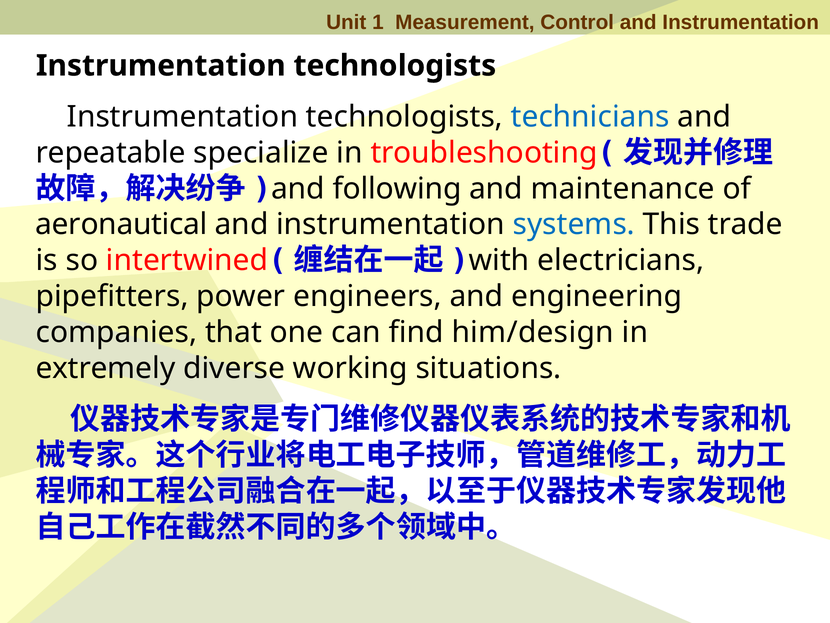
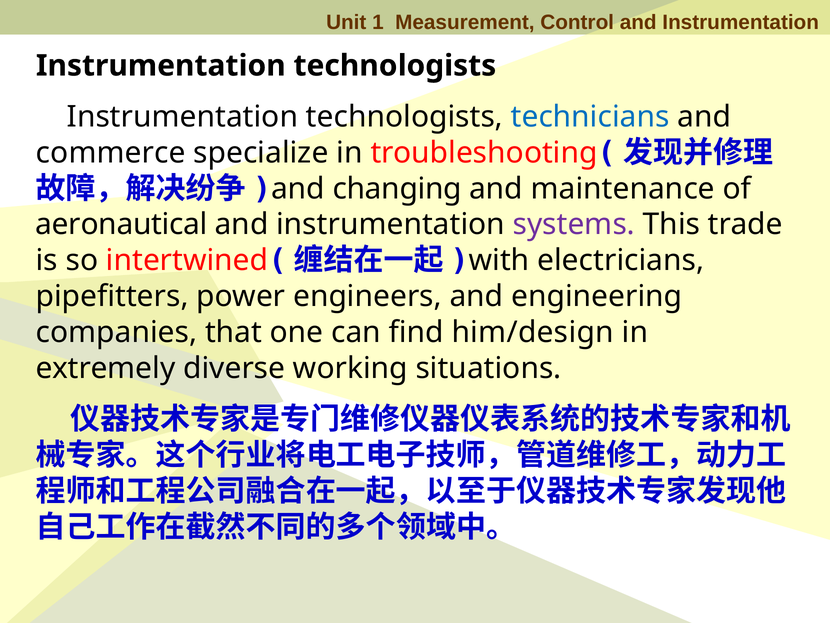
repeatable: repeatable -> commerce (111, 153)
following: following -> changing (397, 188)
systems colour: blue -> purple (574, 224)
